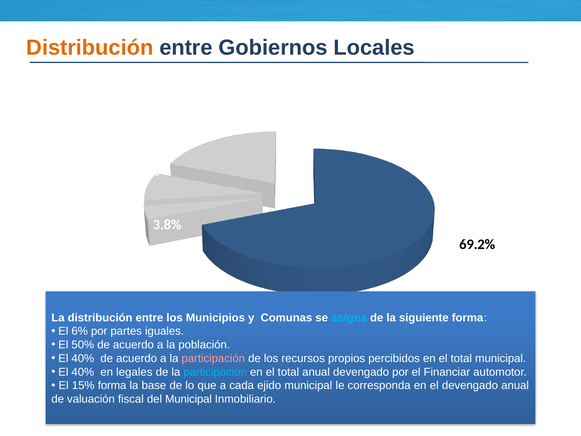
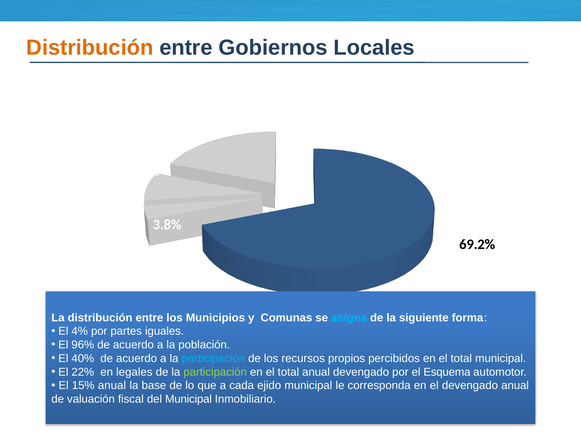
6%: 6% -> 4% (80, 331)
50%: 50% -> 96% (83, 345)
participación colour: pink -> light blue (213, 358)
40%: 40% -> 22% (83, 372)
participación colour: light blue -> light green (215, 372)
Financiar: Financiar -> Esquema (447, 372)
15% forma: forma -> anual (112, 385)
